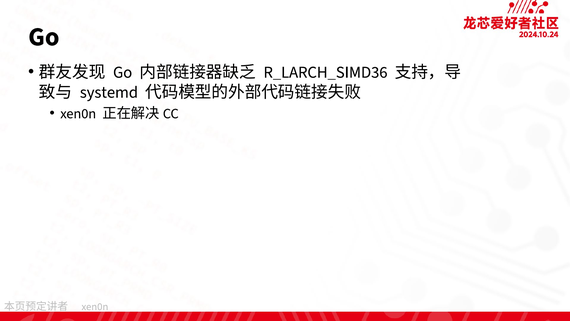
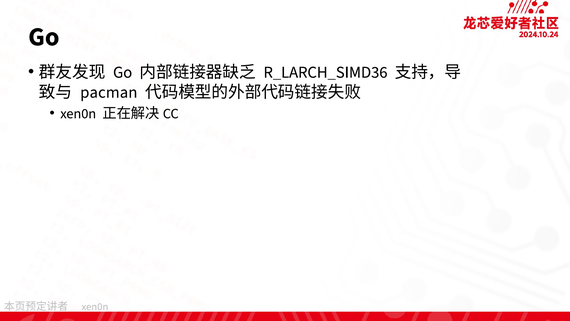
systemd: systemd -> pacman (109, 92)
